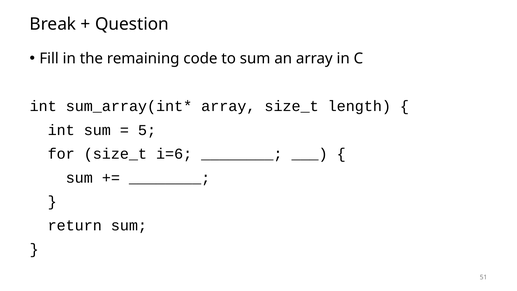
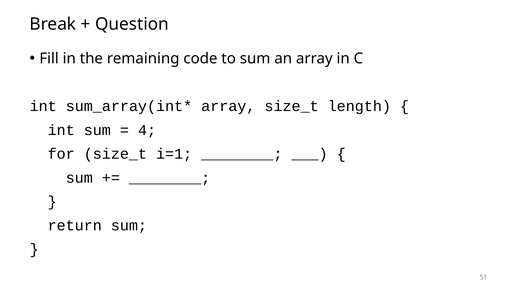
5: 5 -> 4 (147, 130)
i=6: i=6 -> i=1 (174, 154)
